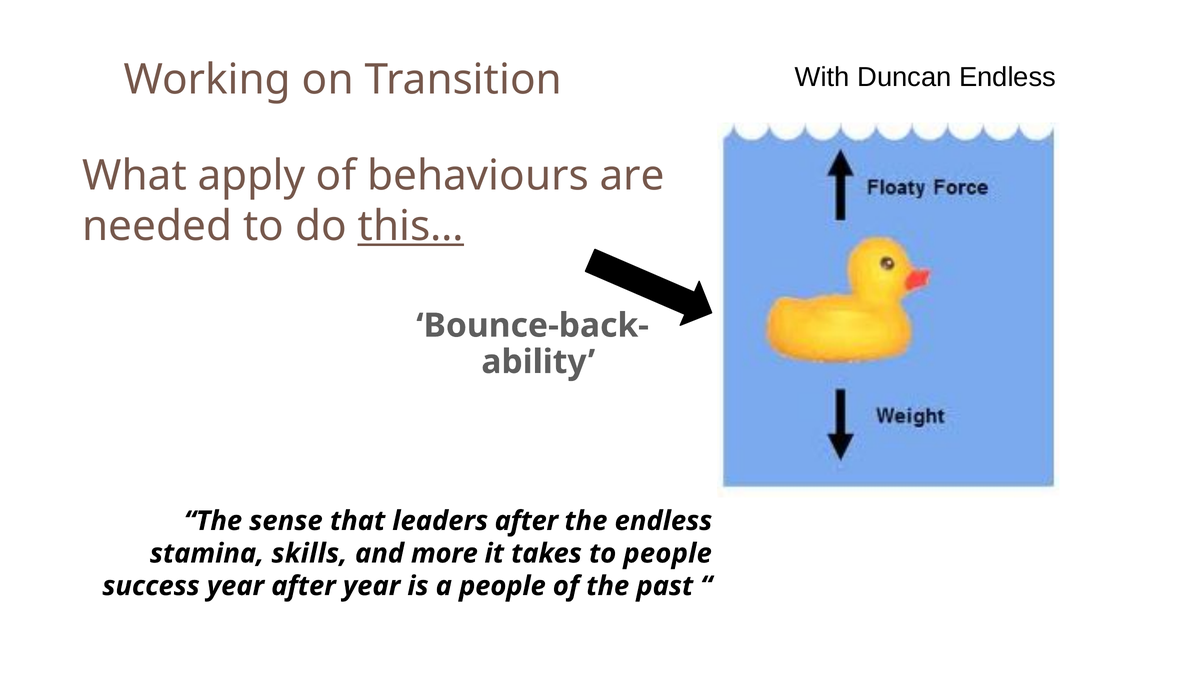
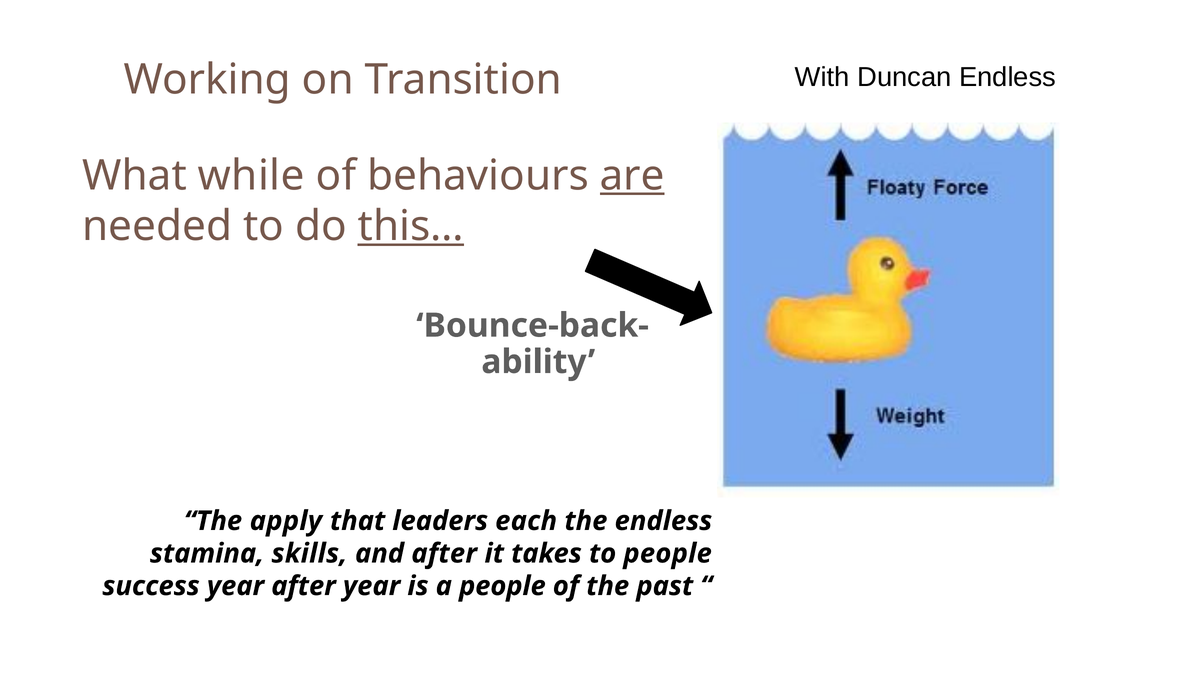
apply: apply -> while (251, 176)
are underline: none -> present (632, 176)
sense: sense -> apply (286, 521)
leaders after: after -> each (526, 521)
and more: more -> after (444, 553)
